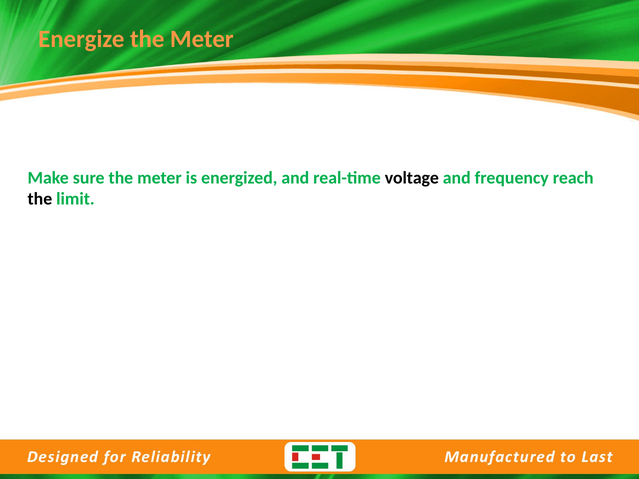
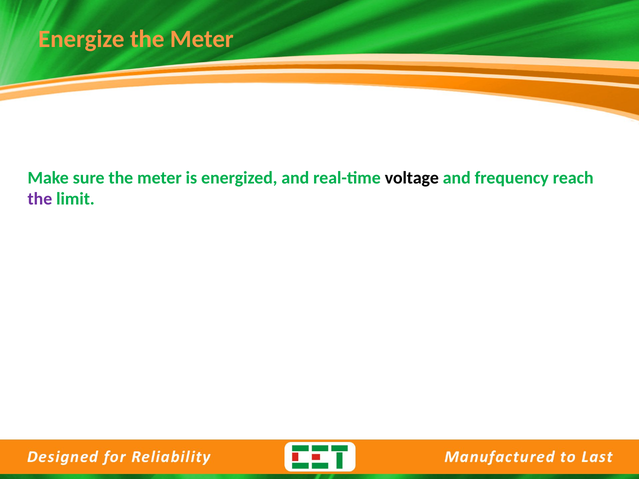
the colour: black -> purple (40, 199)
